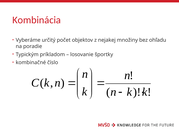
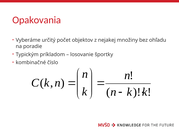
Kombinácia: Kombinácia -> Opakovania (37, 20)
